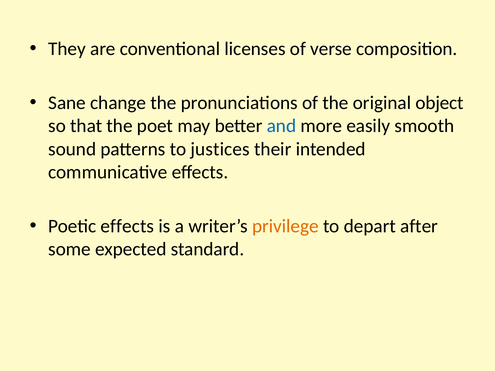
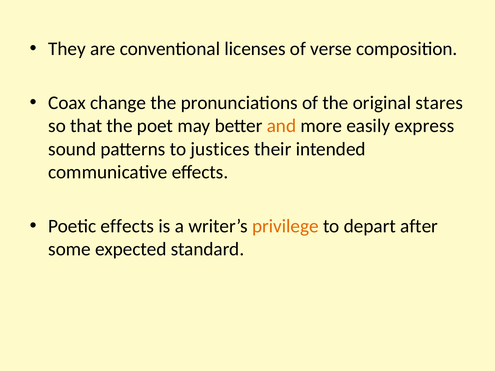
Sane: Sane -> Coax (67, 103)
object: object -> stares (439, 103)
and colour: blue -> orange (281, 126)
smooth: smooth -> express (424, 126)
